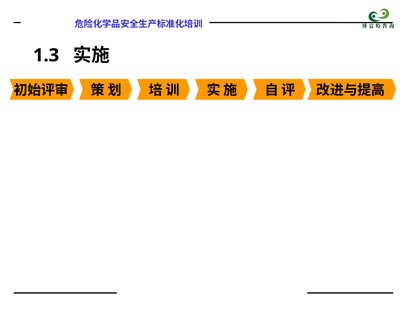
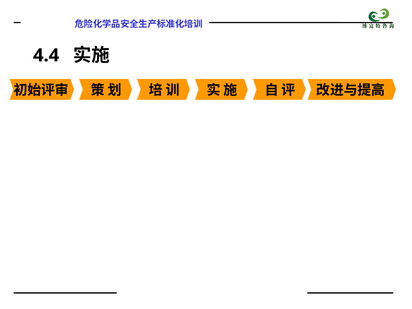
1.3: 1.3 -> 4.4 (46, 55)
